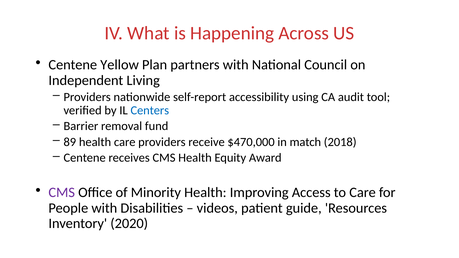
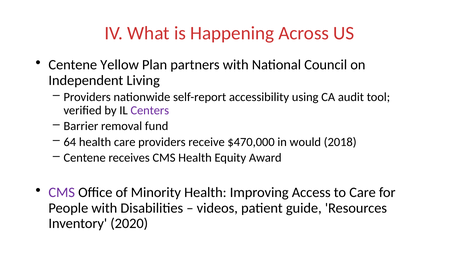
Centers colour: blue -> purple (150, 110)
89: 89 -> 64 (70, 142)
match: match -> would (305, 142)
